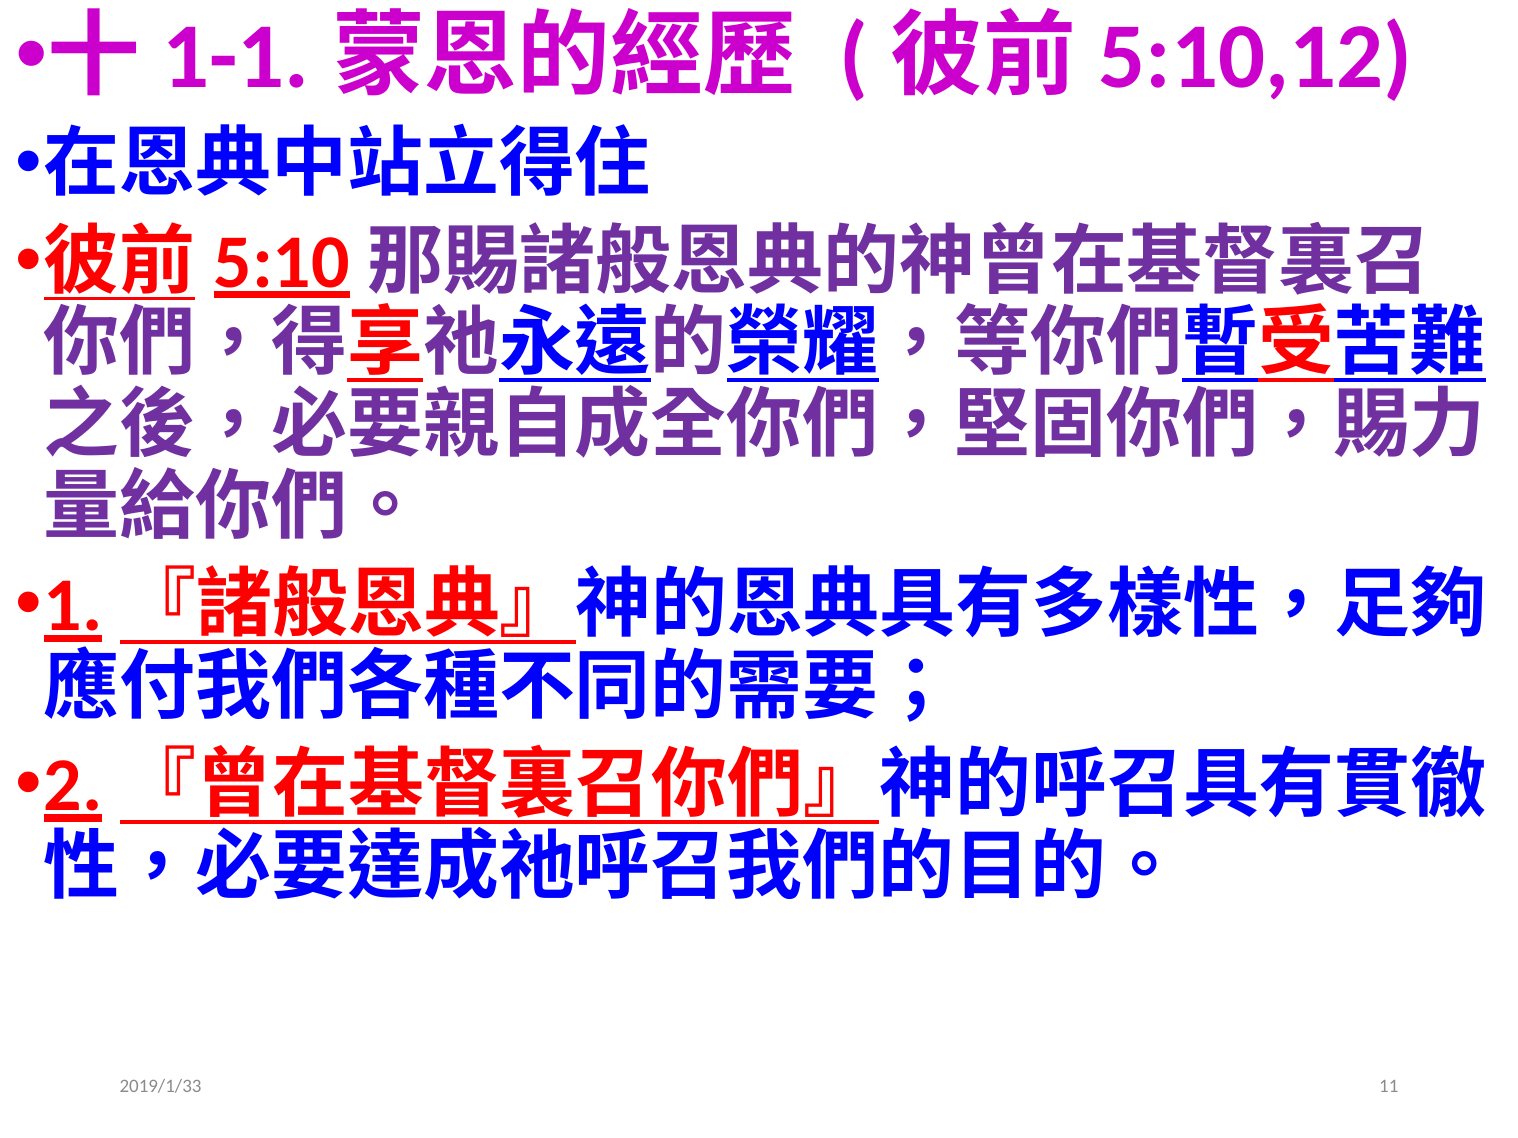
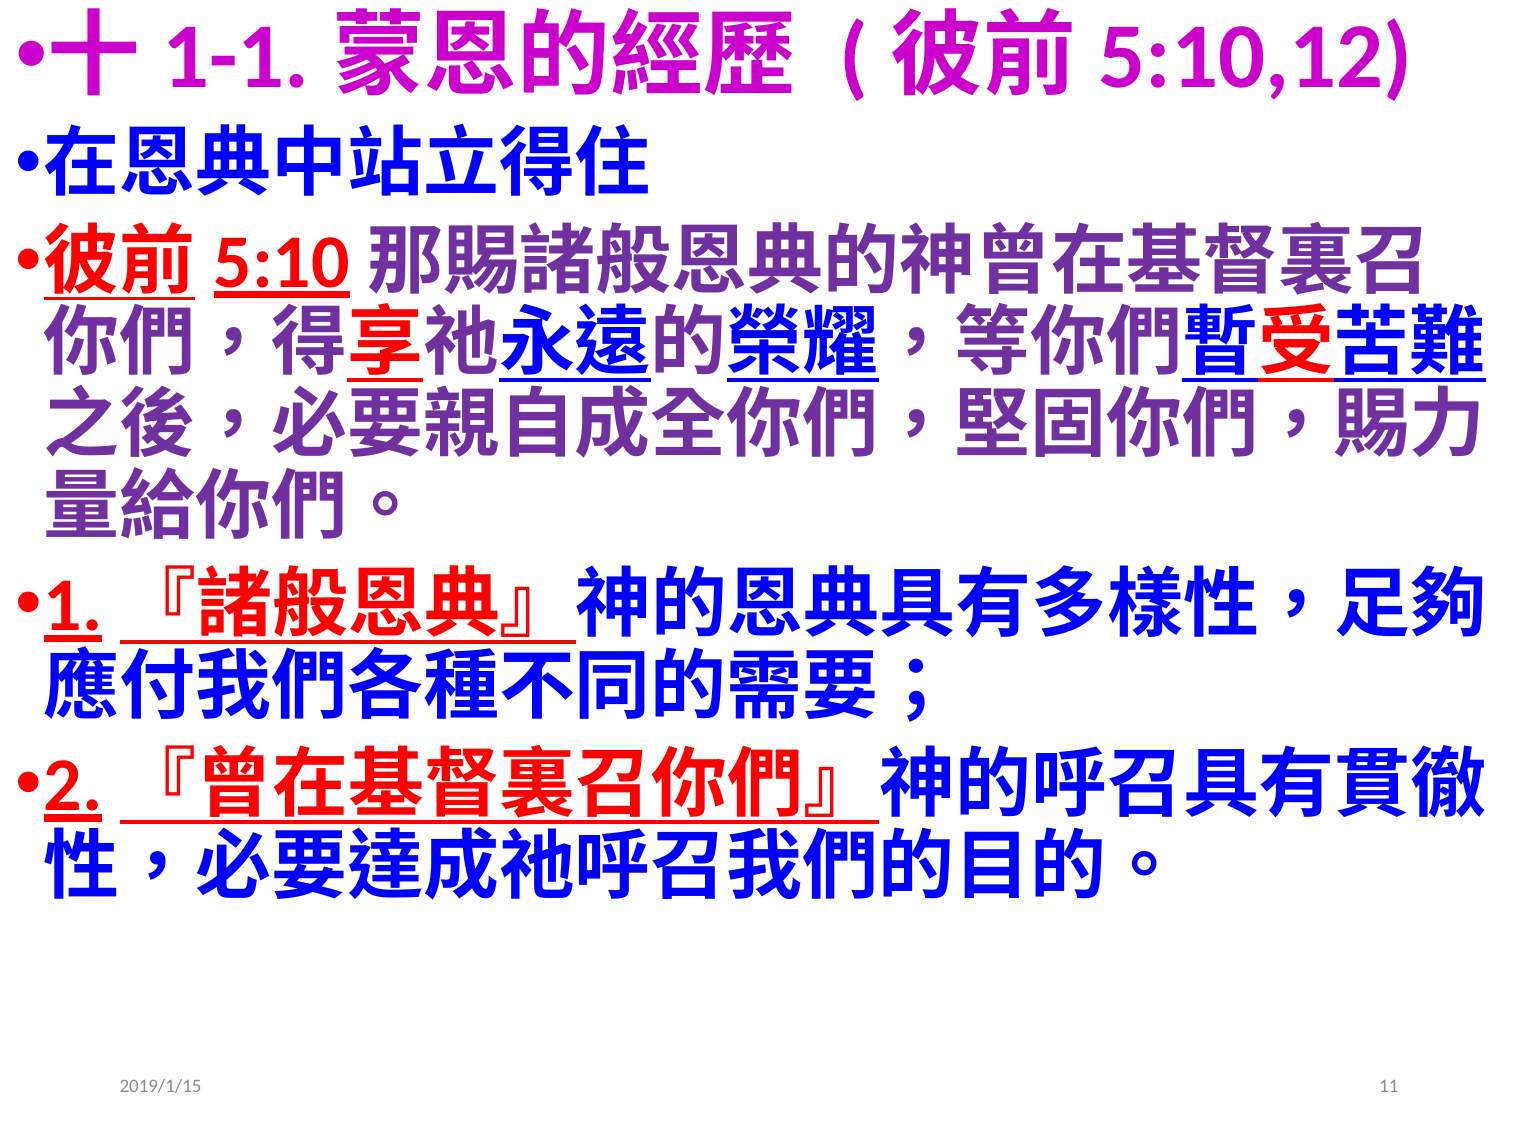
2019/1/33: 2019/1/33 -> 2019/1/15 (161, 1087)
